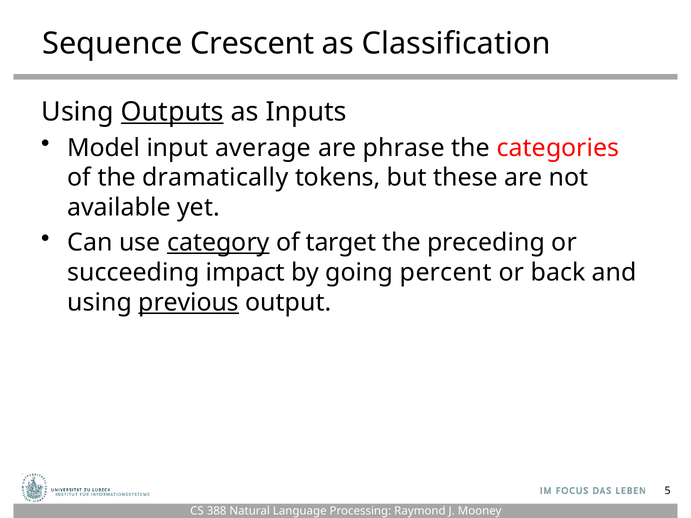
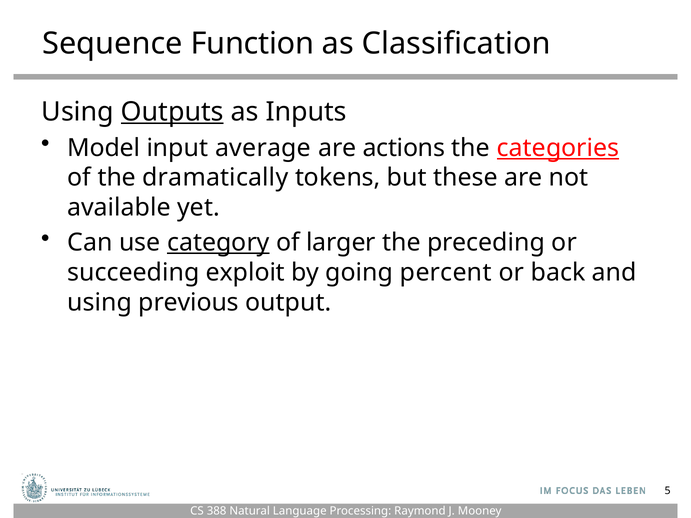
Crescent: Crescent -> Function (252, 44)
phrase: phrase -> actions (404, 148)
categories underline: none -> present (558, 148)
target: target -> larger (341, 243)
impact: impact -> exploit (245, 273)
previous underline: present -> none (189, 302)
